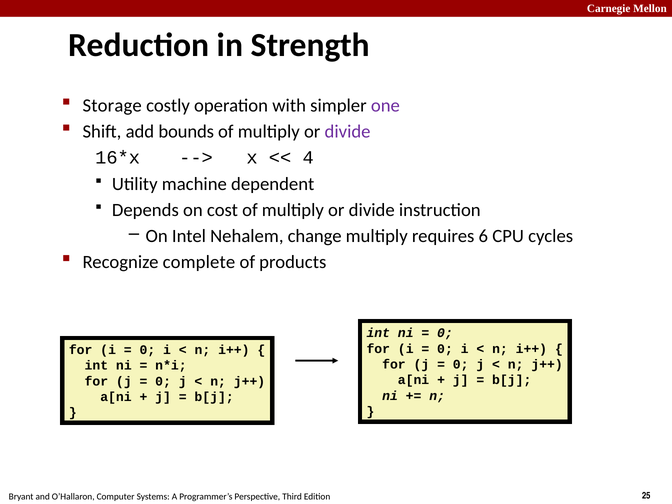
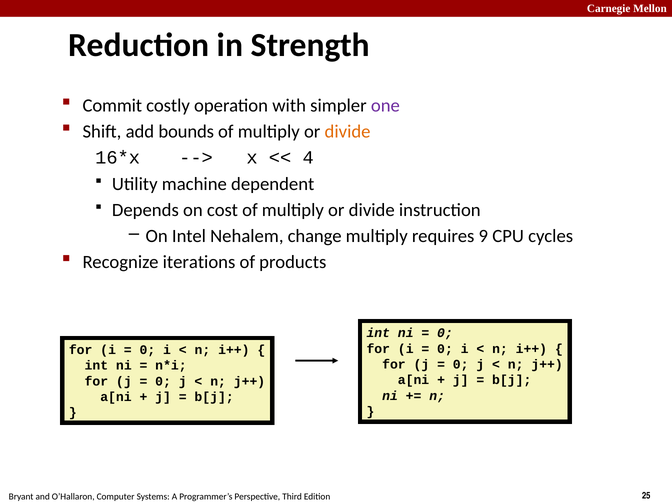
Storage: Storage -> Commit (112, 105)
divide colour: purple -> orange (348, 132)
6: 6 -> 9 (483, 236)
complete: complete -> iterations (199, 262)
